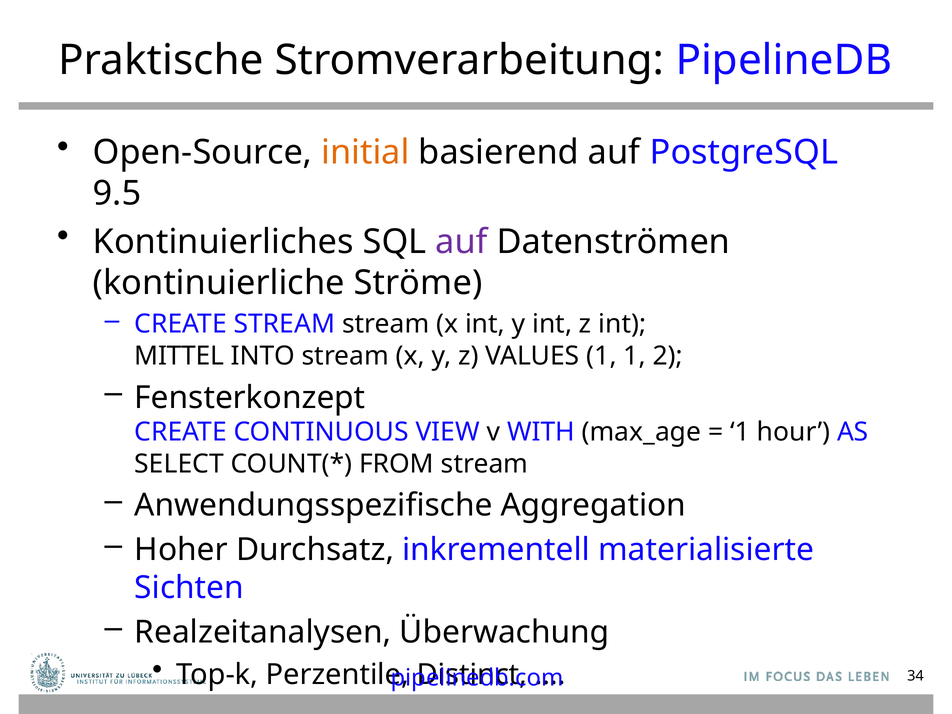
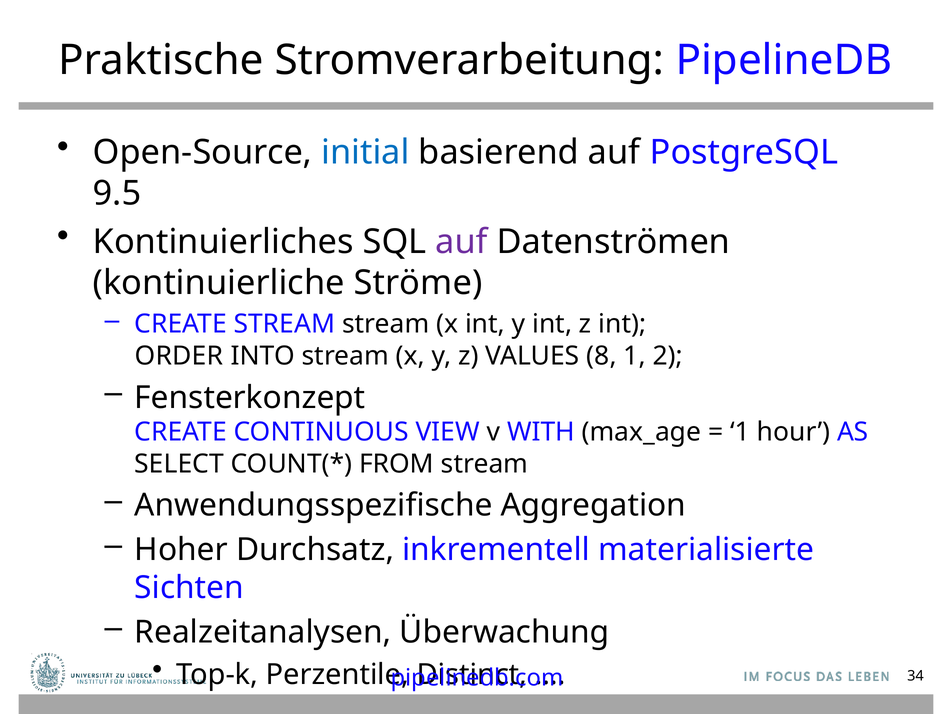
initial colour: orange -> blue (365, 152)
MITTEL: MITTEL -> ORDER (179, 356)
VALUES 1: 1 -> 8 (602, 356)
